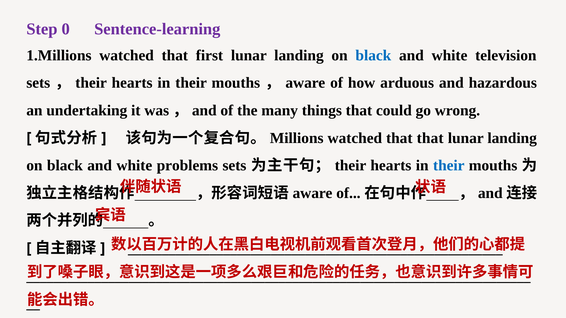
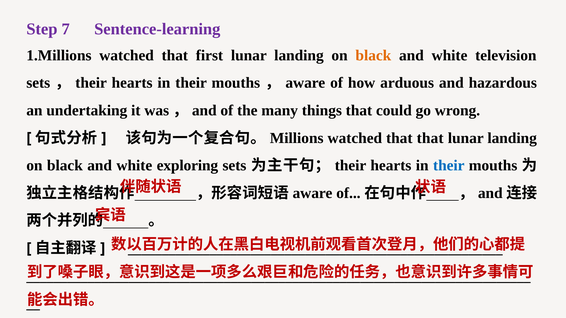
0: 0 -> 7 (66, 29)
black colour: blue -> orange (373, 55)
problems: problems -> exploring (187, 166)
